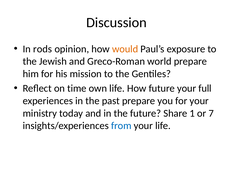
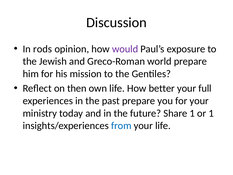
would colour: orange -> purple (125, 49)
time: time -> then (77, 88)
How future: future -> better (162, 88)
or 7: 7 -> 1 (211, 113)
